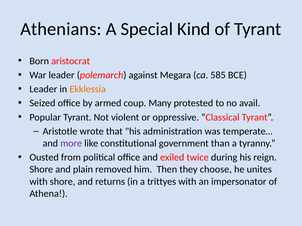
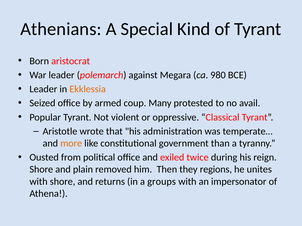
585: 585 -> 980 (218, 75)
more colour: purple -> orange (71, 144)
choose: choose -> regions (216, 170)
trittyes: trittyes -> groups (162, 182)
